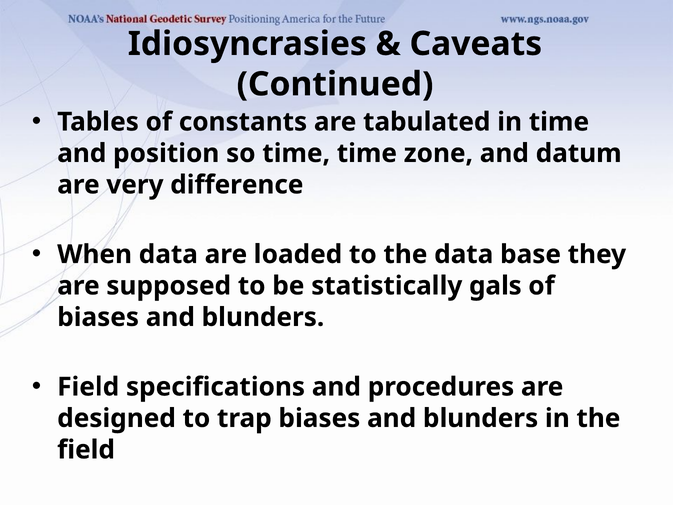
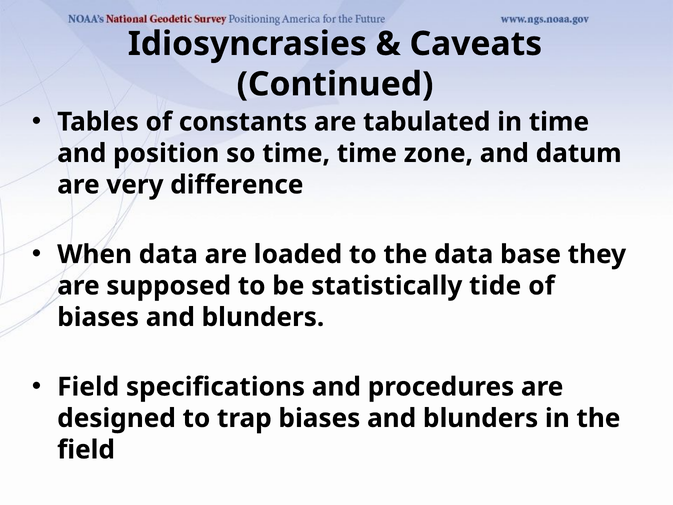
gals: gals -> tide (495, 286)
